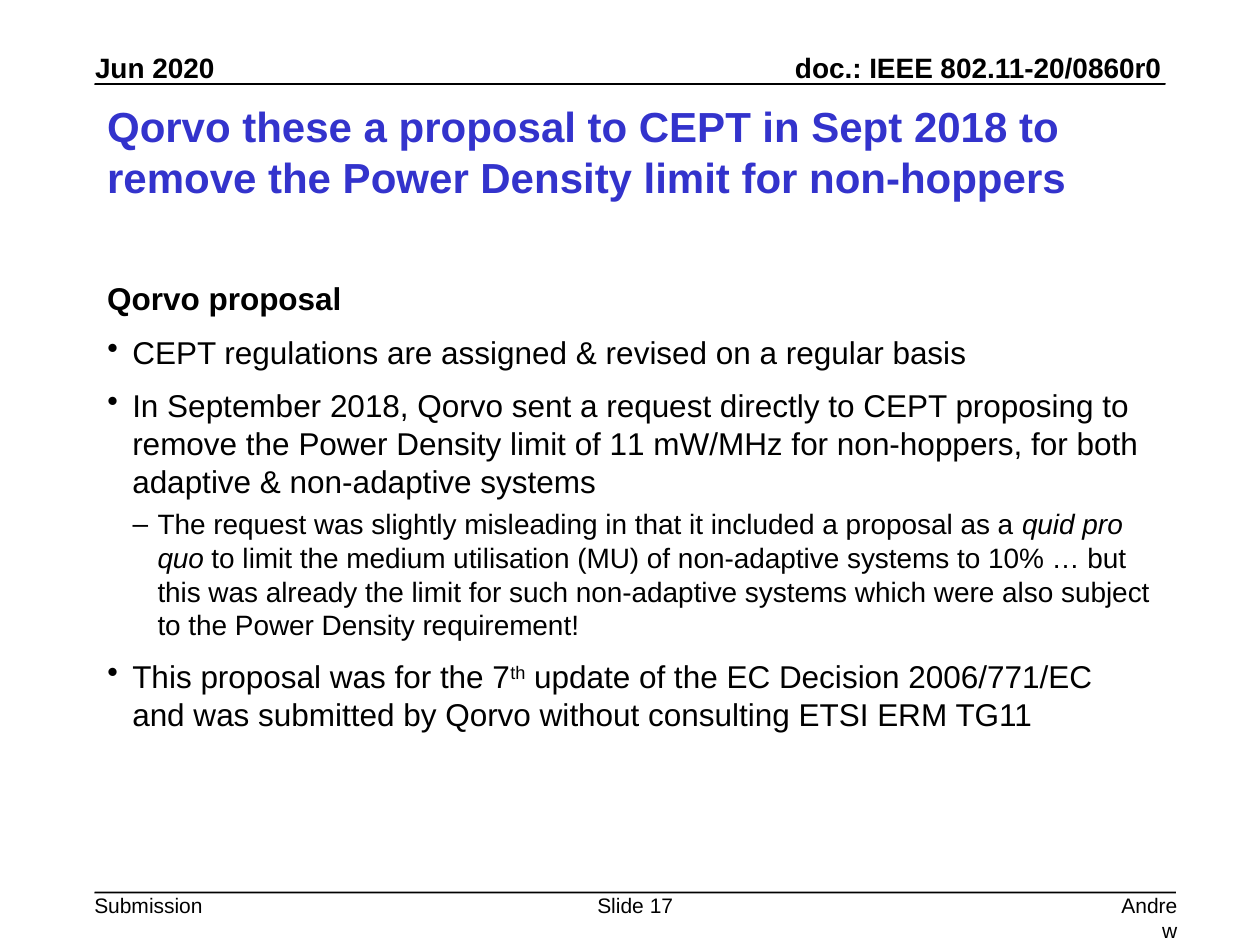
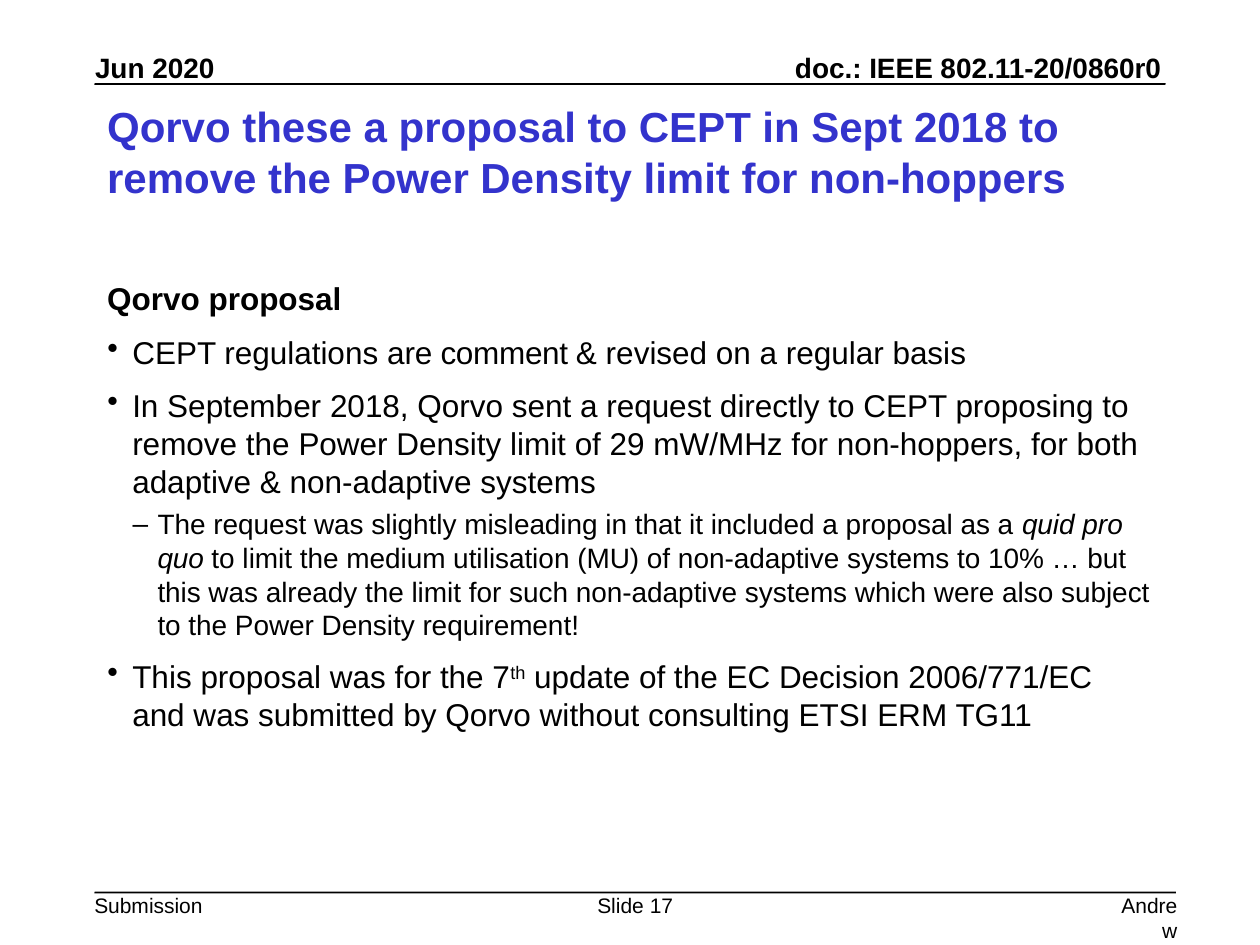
assigned: assigned -> comment (504, 354)
11: 11 -> 29 (627, 445)
